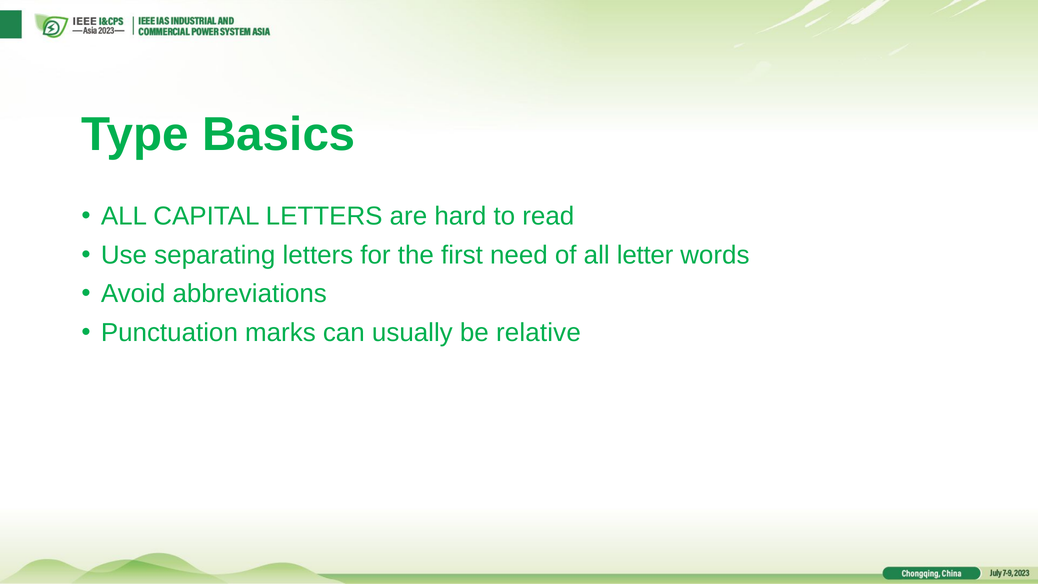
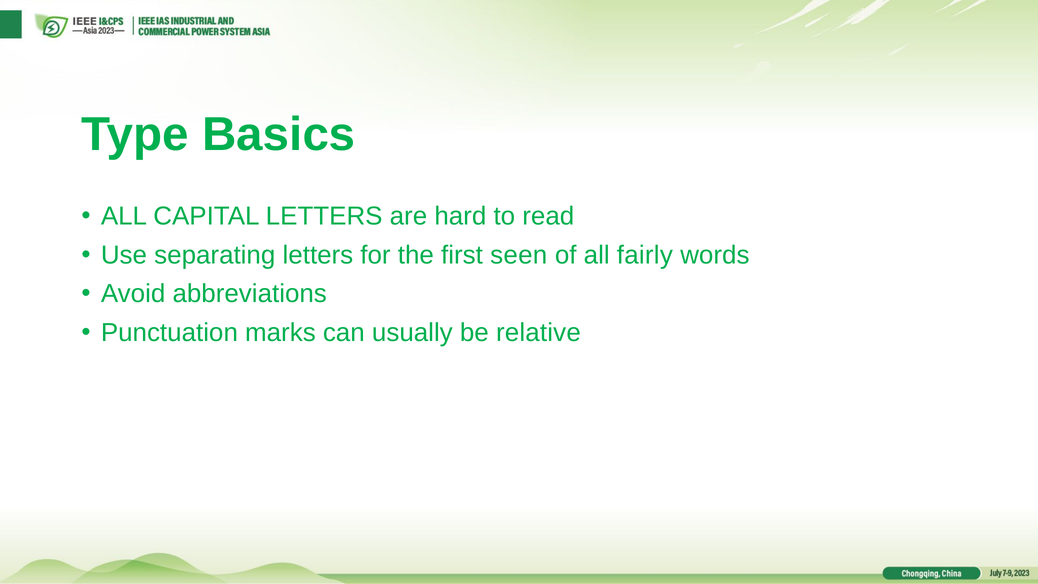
need: need -> seen (519, 255)
letter: letter -> fairly (645, 255)
